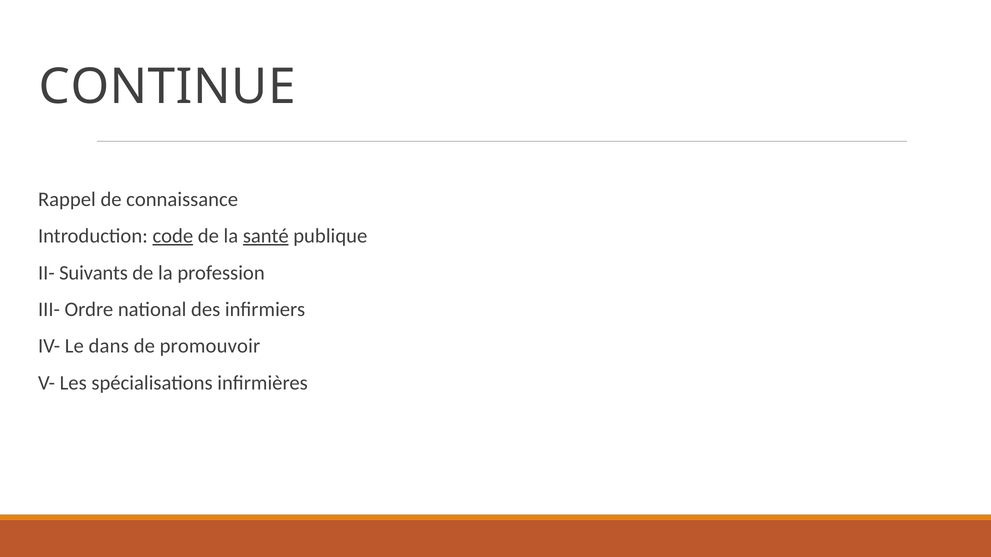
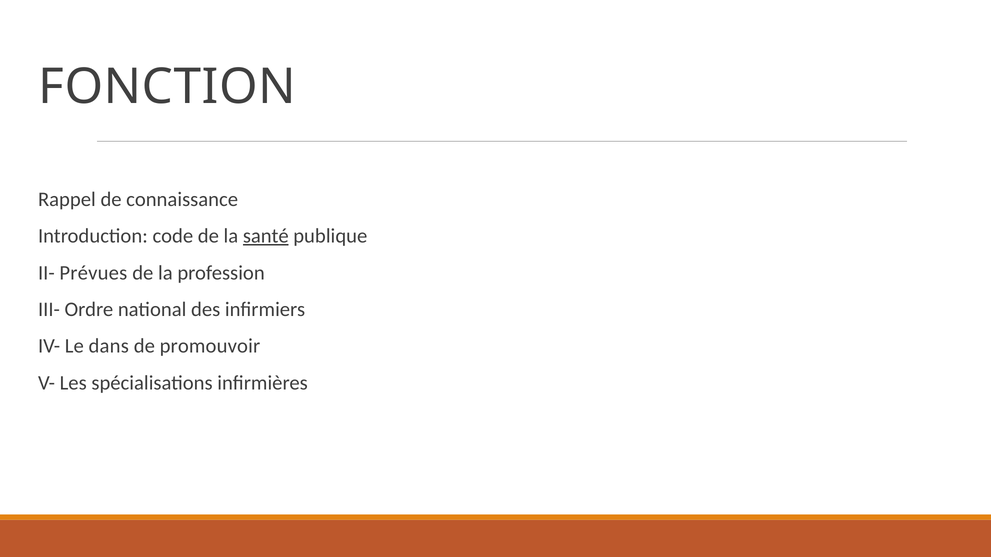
CONTINUE: CONTINUE -> FONCTION (167, 87)
code underline: present -> none (173, 236)
Suivants: Suivants -> Prévues (93, 273)
